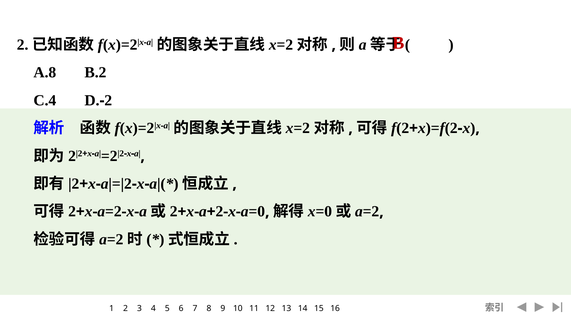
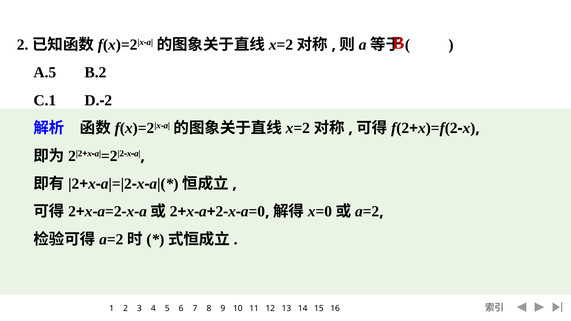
A.8: A.8 -> A.5 (45, 73)
C.4: C.4 -> C.1 (45, 100)
